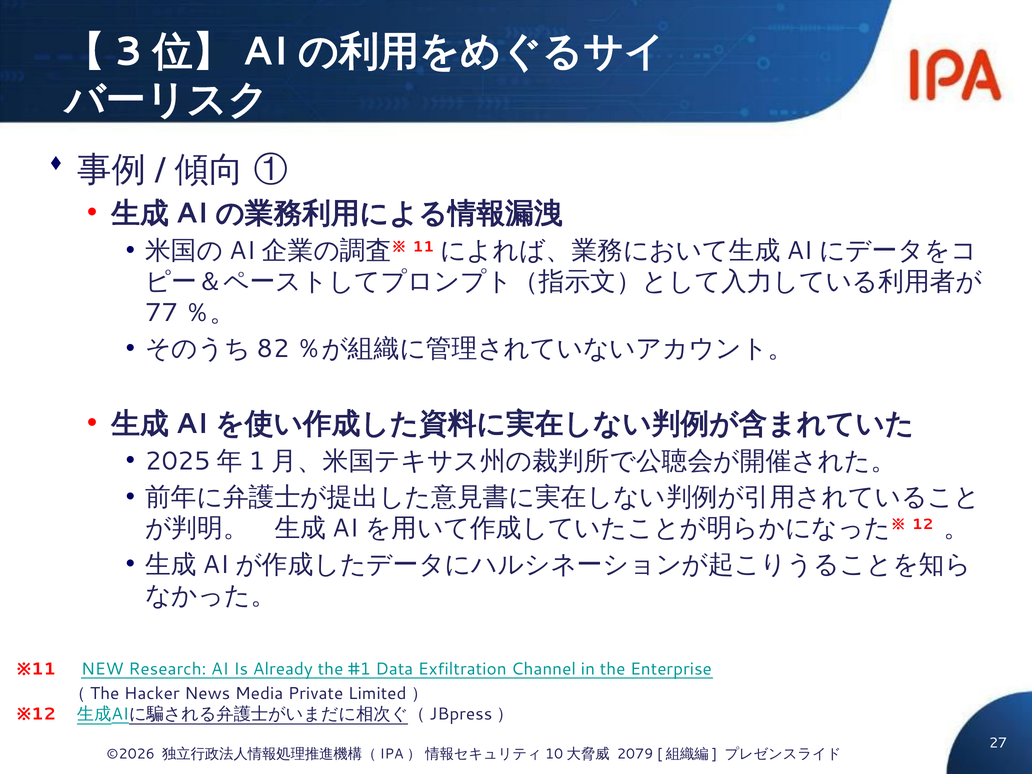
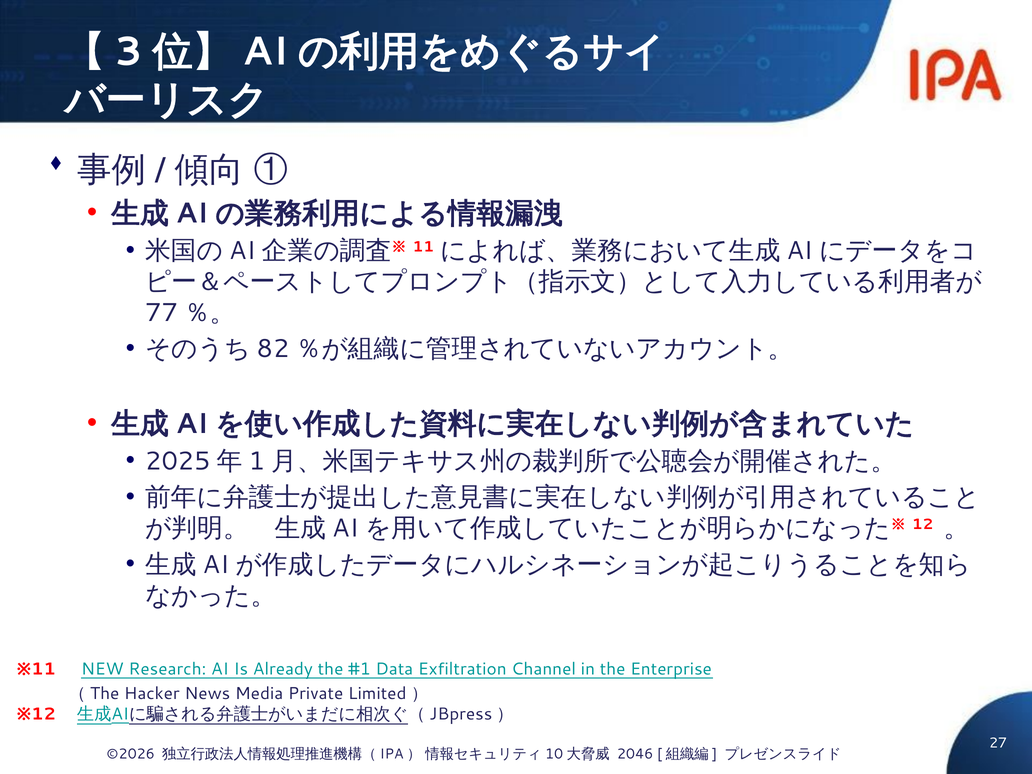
2079: 2079 -> 2046 (635, 754)
